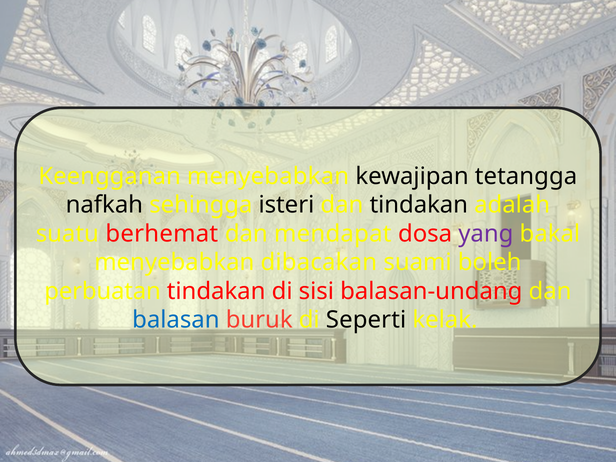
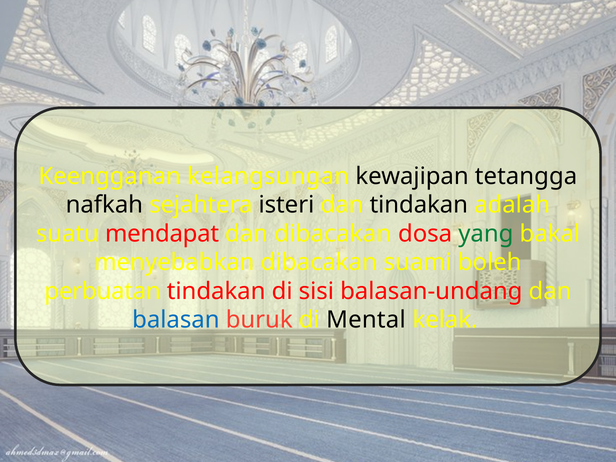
Keengganan menyebabkan: menyebabkan -> kelangsungan (268, 176)
sehingga: sehingga -> sejahtera (201, 205)
berhemat: berhemat -> mendapat (162, 234)
dan mendapat: mendapat -> dibacakan (333, 234)
yang colour: purple -> green (486, 234)
Seperti: Seperti -> Mental (366, 320)
